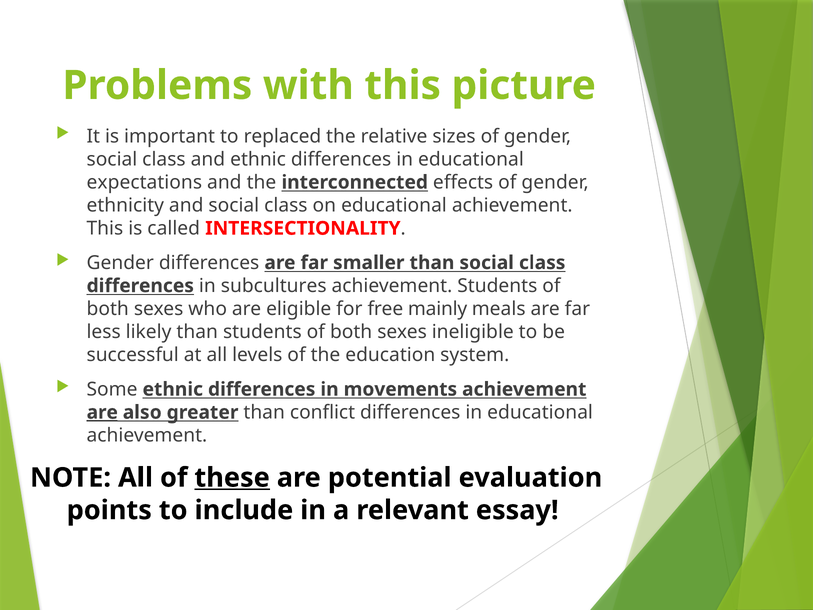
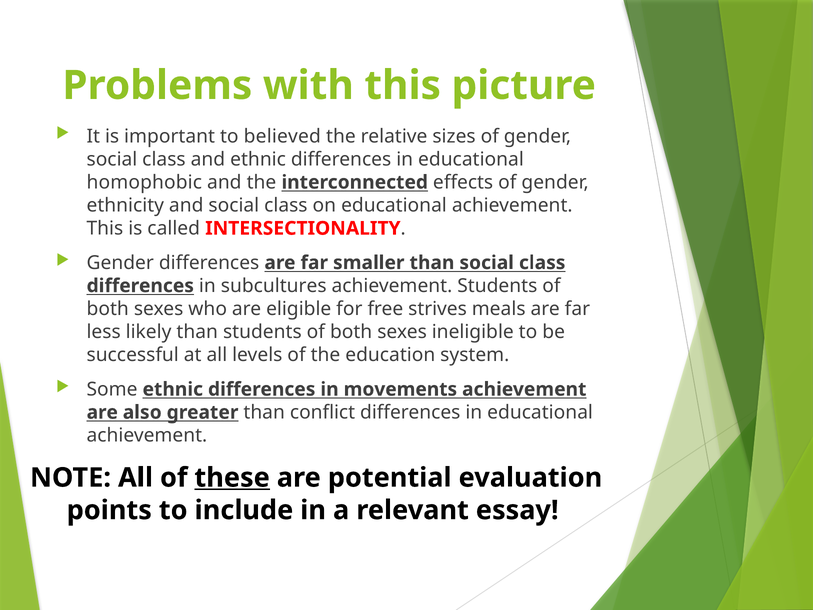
replaced: replaced -> believed (282, 136)
expectations: expectations -> homophobic (144, 182)
mainly: mainly -> strives (438, 309)
are underline: present -> none (102, 412)
